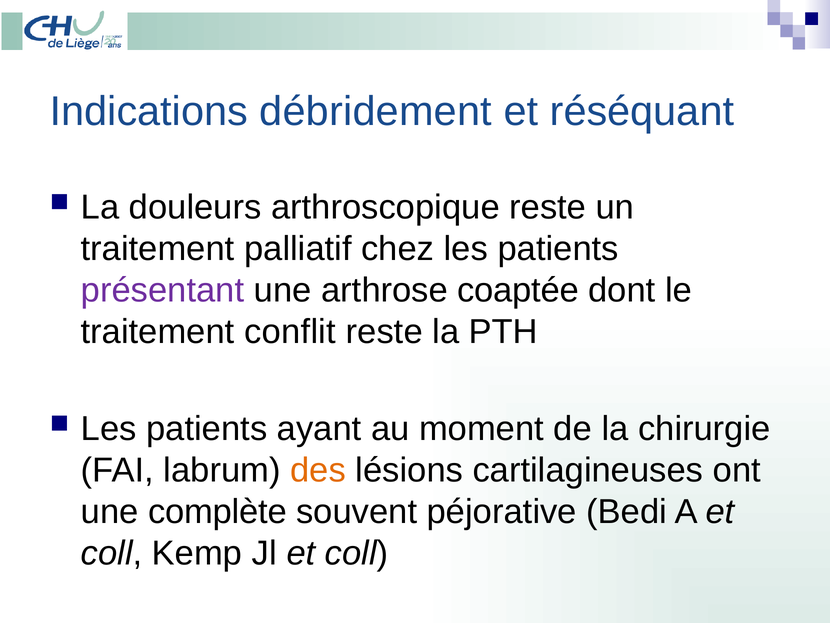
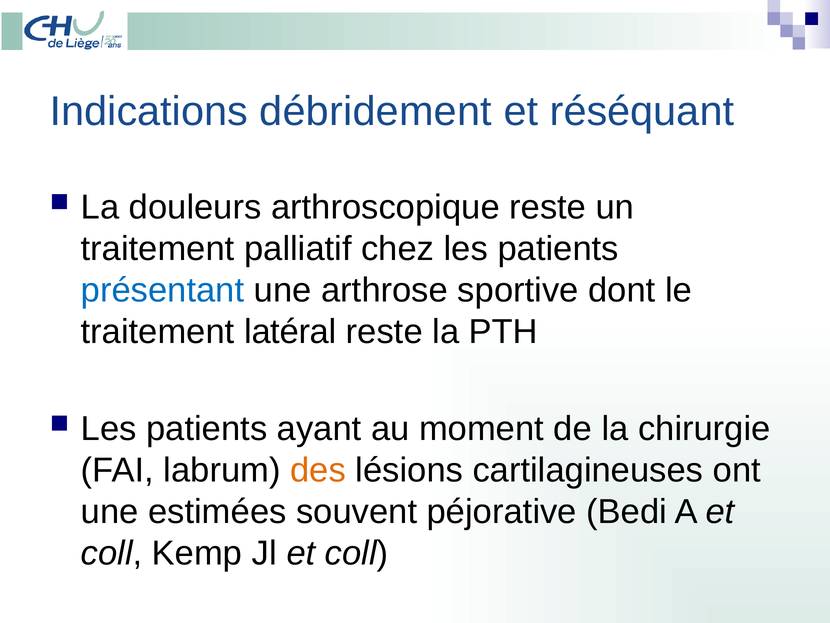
présentant colour: purple -> blue (163, 290)
coaptée: coaptée -> sportive (518, 290)
conflit: conflit -> latéral (290, 332)
complète: complète -> estimées (217, 511)
